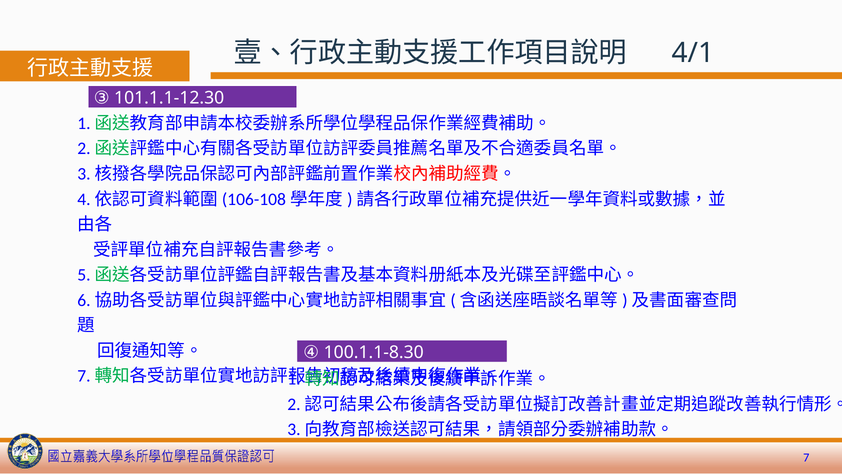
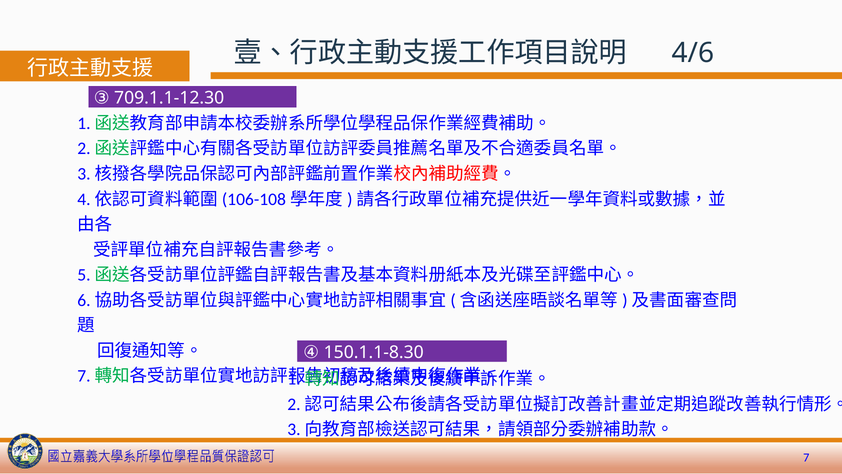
4/1: 4/1 -> 4/6 (693, 53)
101.1.1-12.30: 101.1.1-12.30 -> 709.1.1-12.30 (169, 98)
100.1.1-8.30: 100.1.1-8.30 -> 150.1.1-8.30 (374, 352)
